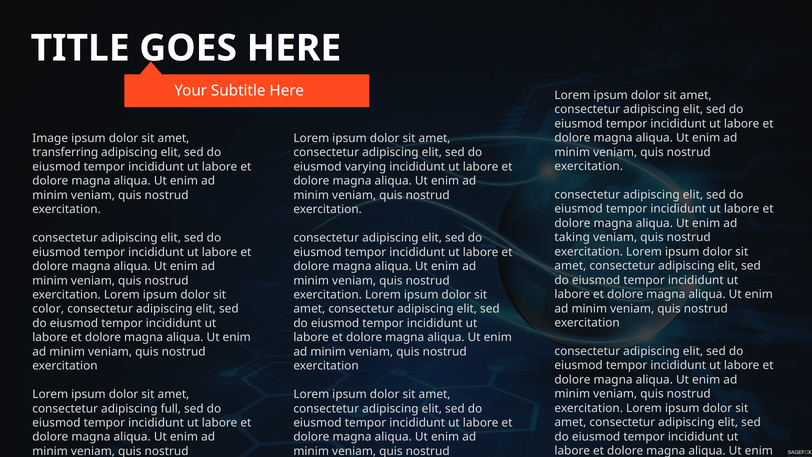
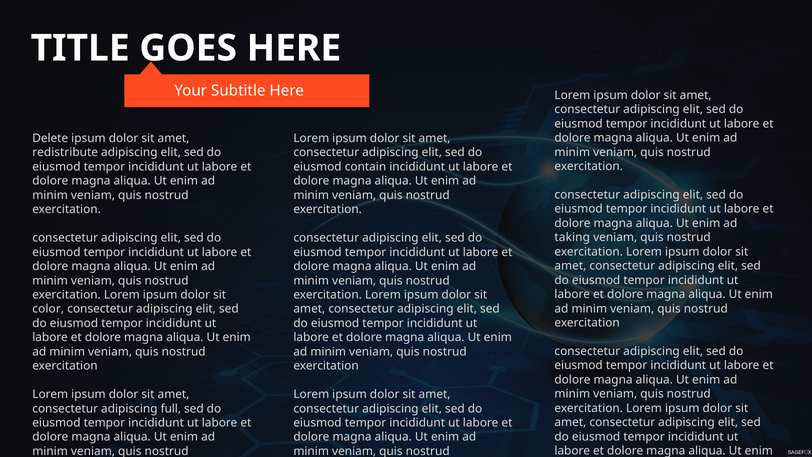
Image: Image -> Delete (50, 138)
transferring: transferring -> redistribute (65, 152)
varying: varying -> contain (366, 167)
